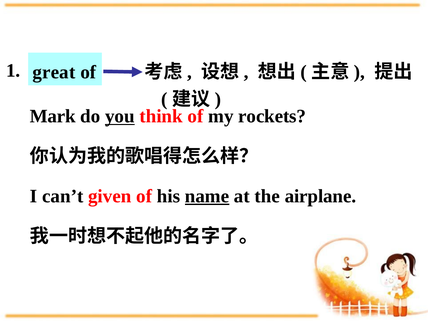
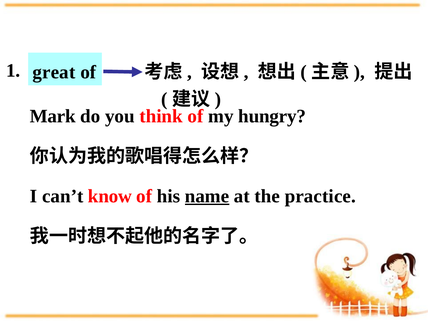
you underline: present -> none (120, 116)
rockets: rockets -> hungry (272, 116)
given: given -> know (110, 196)
airplane: airplane -> practice (320, 196)
